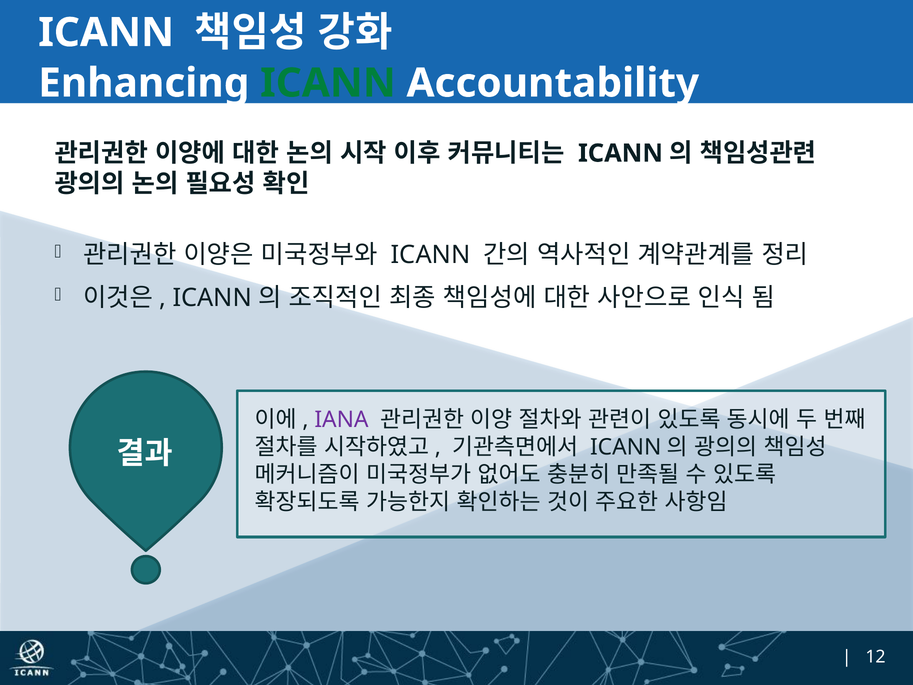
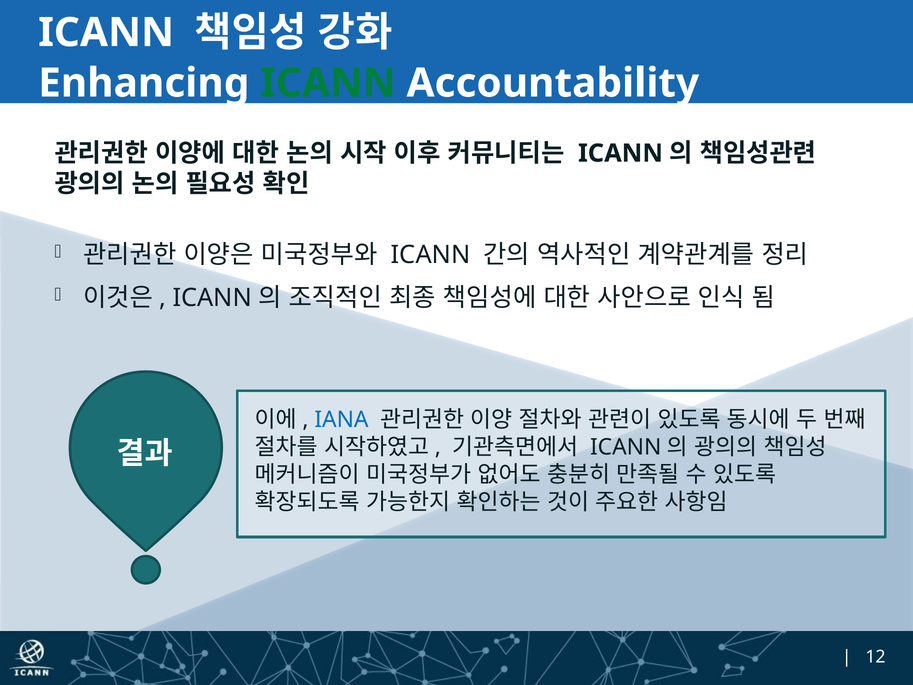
IANA colour: purple -> blue (341, 420)
